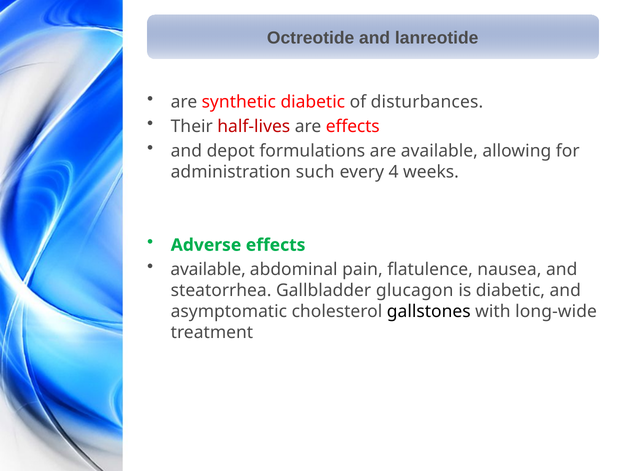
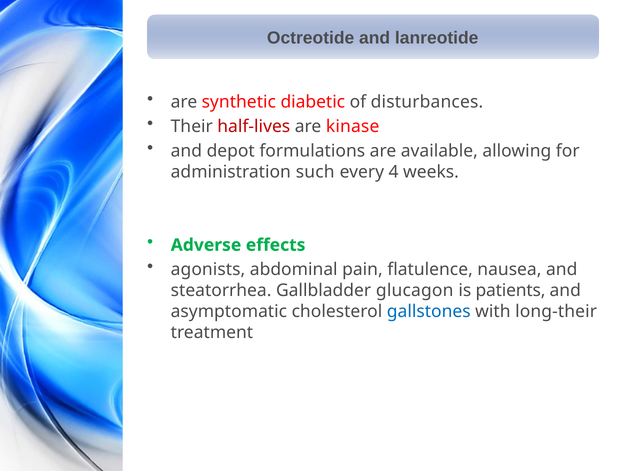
are effects: effects -> kinase (353, 126)
available: available -> agonists (208, 269)
is diabetic: diabetic -> patients (511, 290)
gallstones colour: black -> blue (429, 311)
long-wide: long-wide -> long-their (556, 311)
